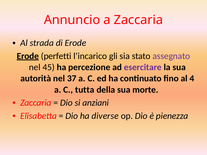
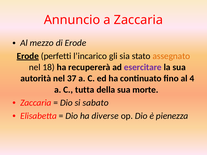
strada: strada -> mezzo (42, 43)
assegnato colour: purple -> orange (171, 56)
45: 45 -> 18 (49, 67)
percezione: percezione -> recupererà (89, 67)
anziani: anziani -> sabato (96, 103)
